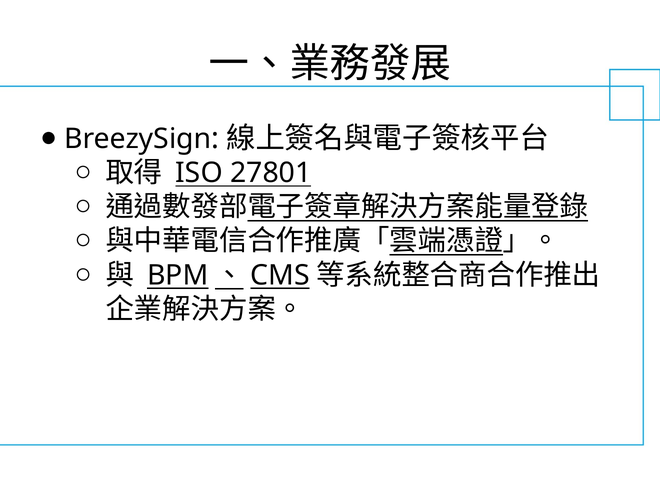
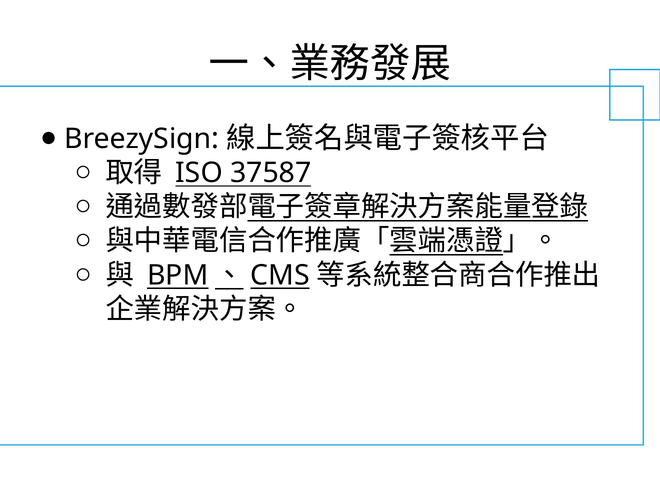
27801: 27801 -> 37587 (271, 173)
